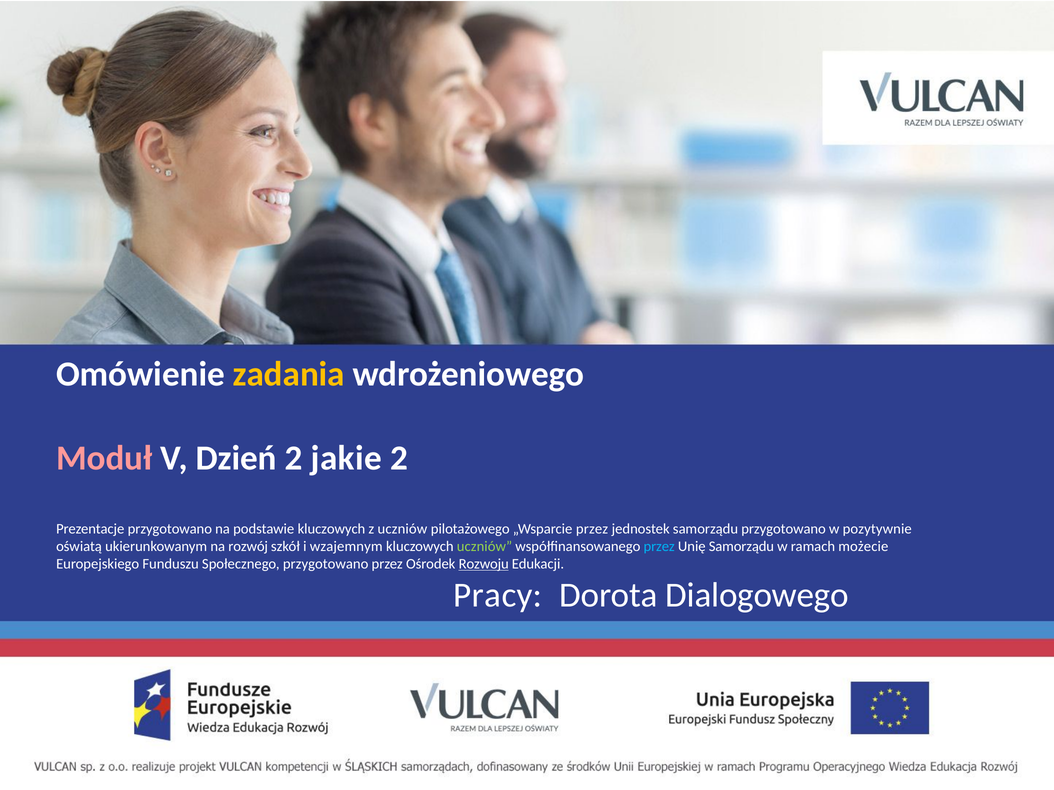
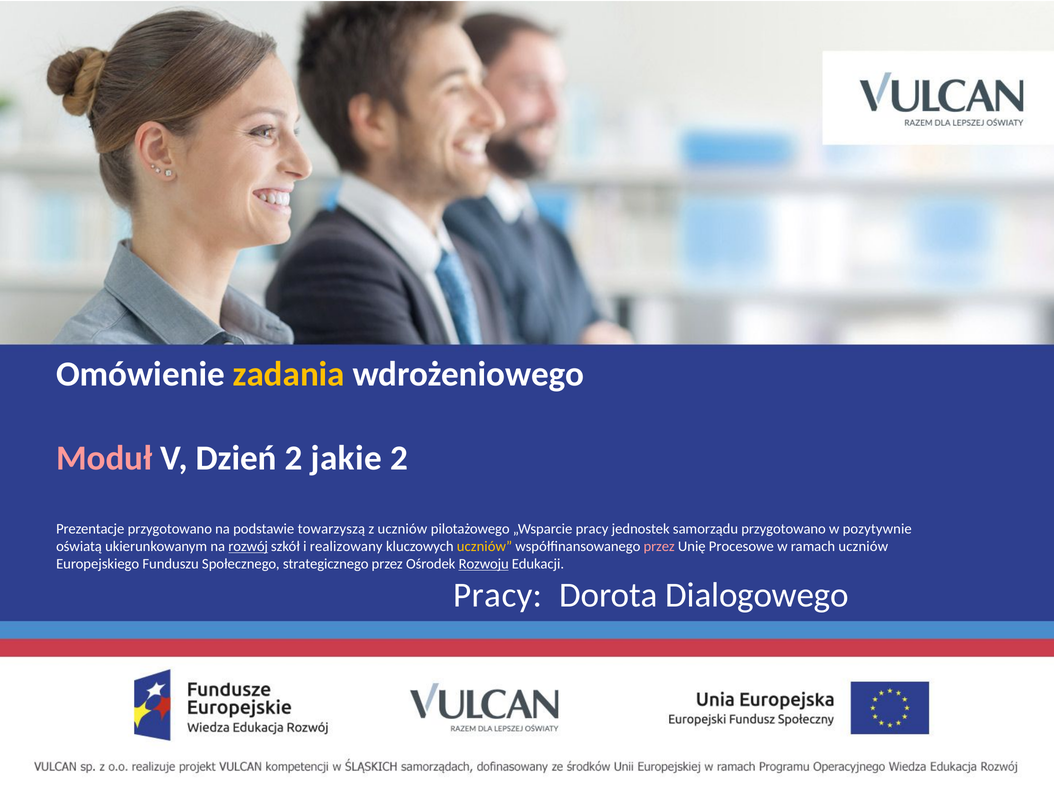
podstawie kluczowych: kluczowych -> towarzyszą (331, 529)
„Wsparcie przez: przez -> pracy (592, 529)
rozwój underline: none -> present (248, 547)
wzajemnym: wzajemnym -> realizowany (346, 547)
uczniów colour: light green -> yellow (484, 547)
przez colour: light blue -> pink (659, 547)
Unię Samorządu: Samorządu -> Procesowe (741, 547)
ramach możecie: możecie -> uczniów (863, 547)
Społecznego przygotowano: przygotowano -> strategicznego (326, 564)
